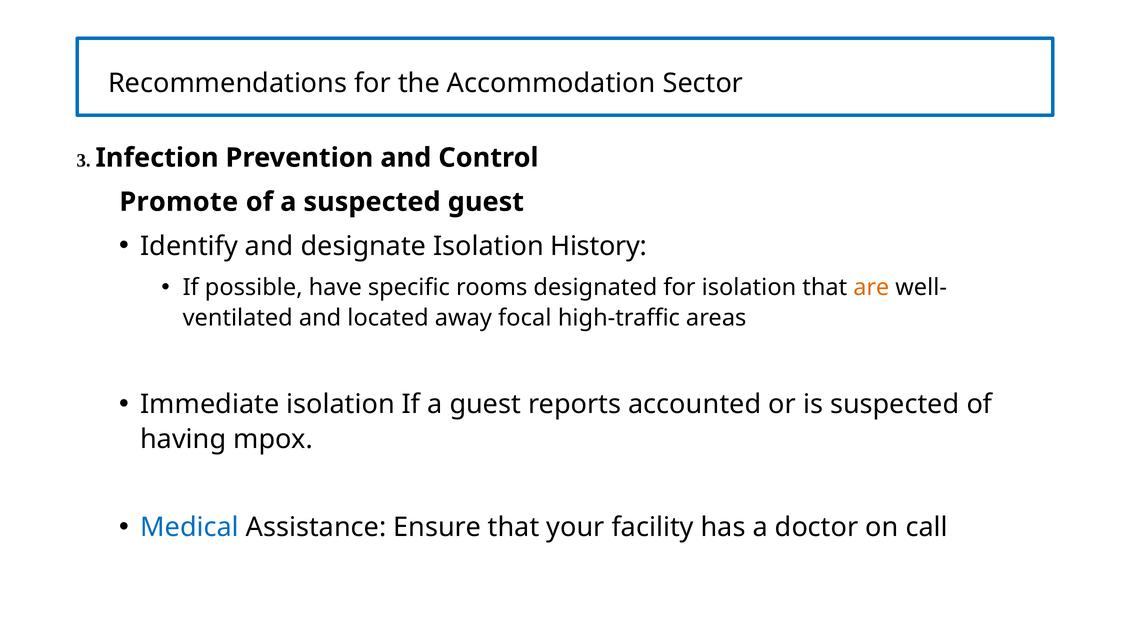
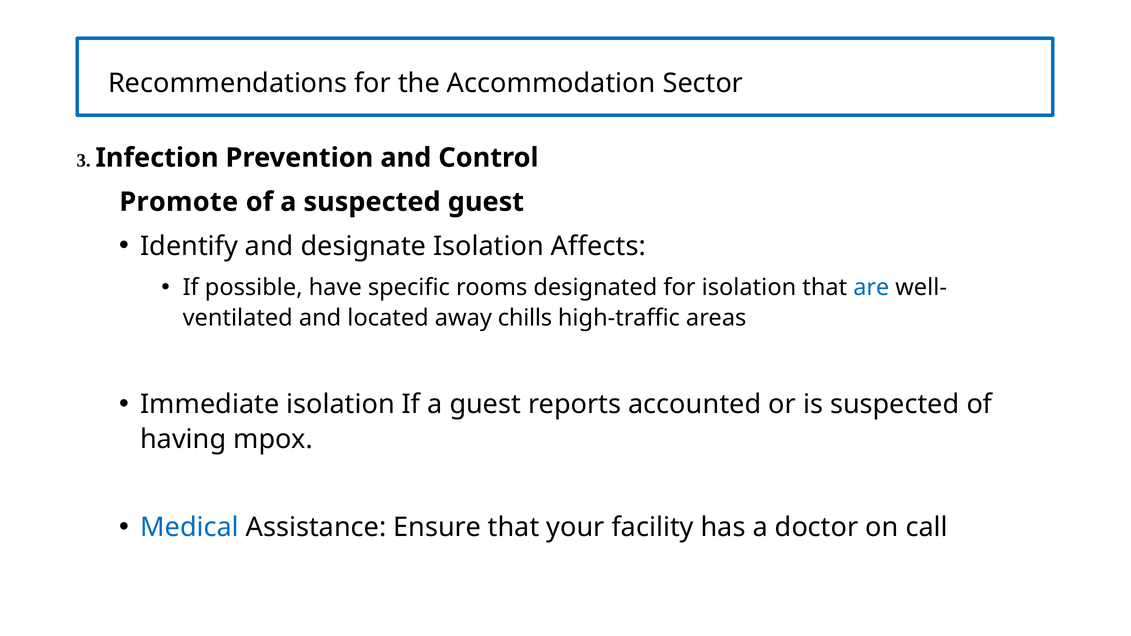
History: History -> Affects (599, 246)
are colour: orange -> blue (871, 288)
focal: focal -> chills (525, 318)
